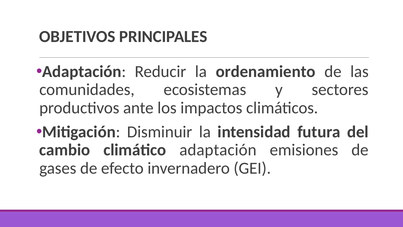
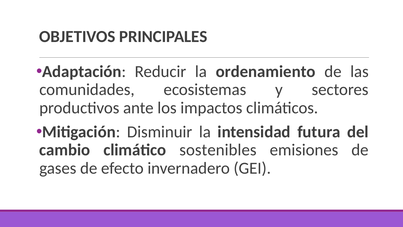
climático adaptación: adaptación -> sostenibles (218, 150)
